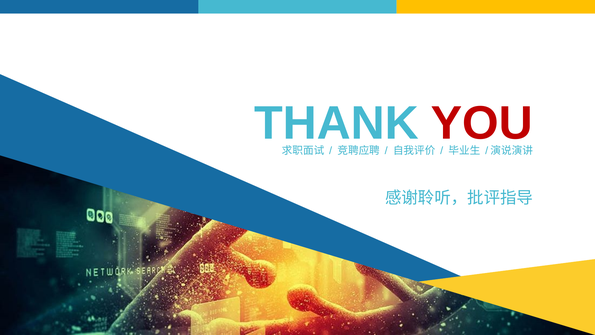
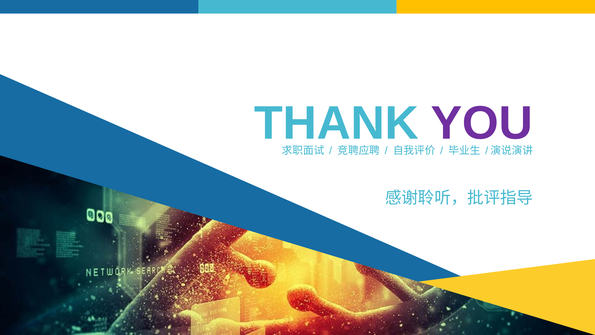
YOU colour: red -> purple (482, 123)
